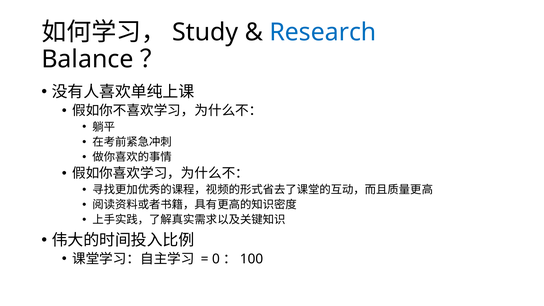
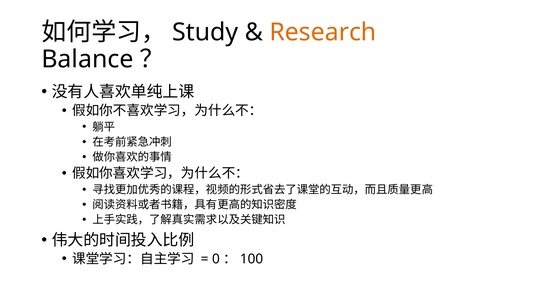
Research colour: blue -> orange (323, 32)
